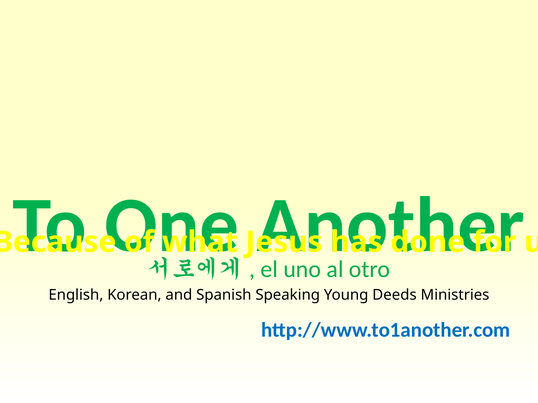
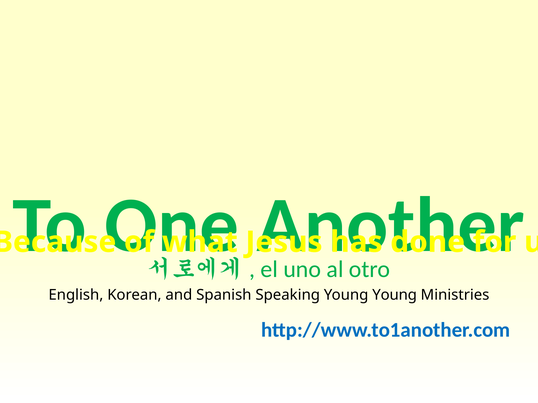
Young Deeds: Deeds -> Young (395, 295)
